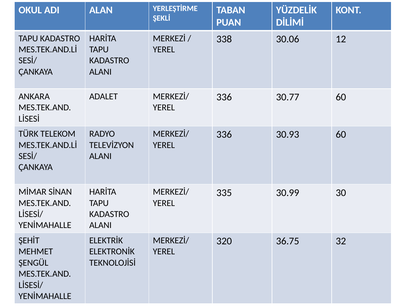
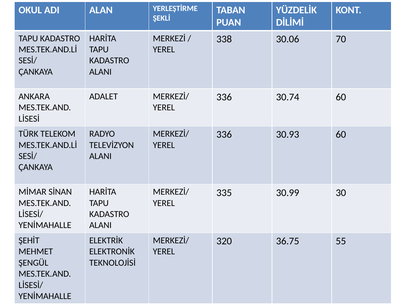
12: 12 -> 70 (341, 39)
30.77: 30.77 -> 30.74 (288, 97)
32: 32 -> 55 (341, 241)
